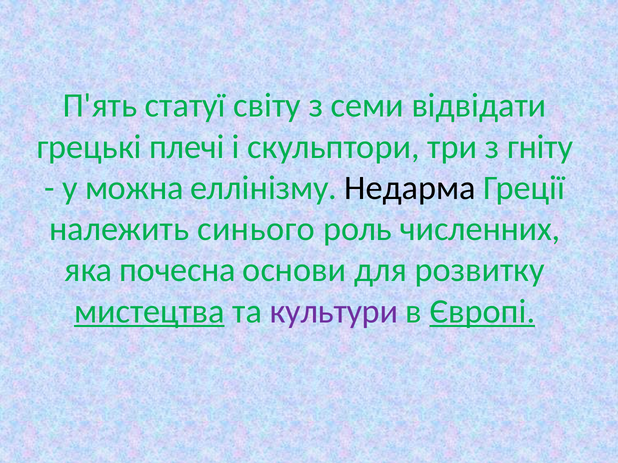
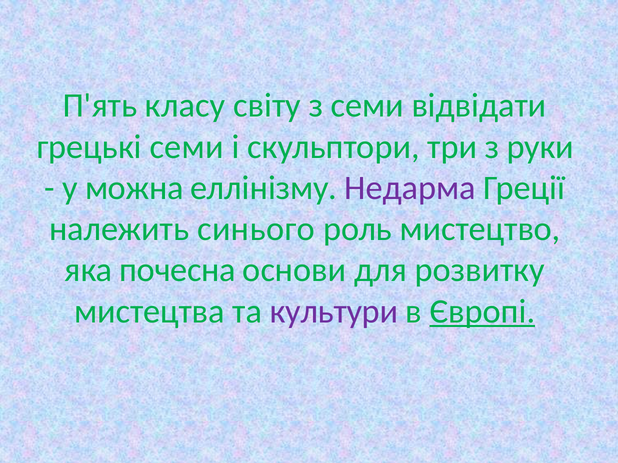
статуї: статуї -> класу (185, 106)
грецькі плечі: плечі -> семи (187, 147)
гніту: гніту -> руки (540, 147)
Недарма colour: black -> purple (410, 188)
численних: численних -> мистецтво (480, 229)
мистецтва underline: present -> none (149, 312)
